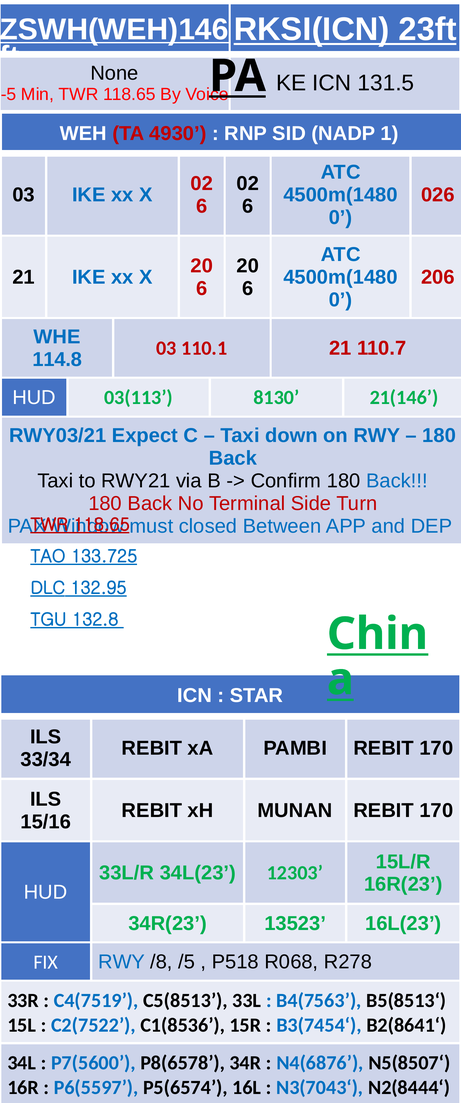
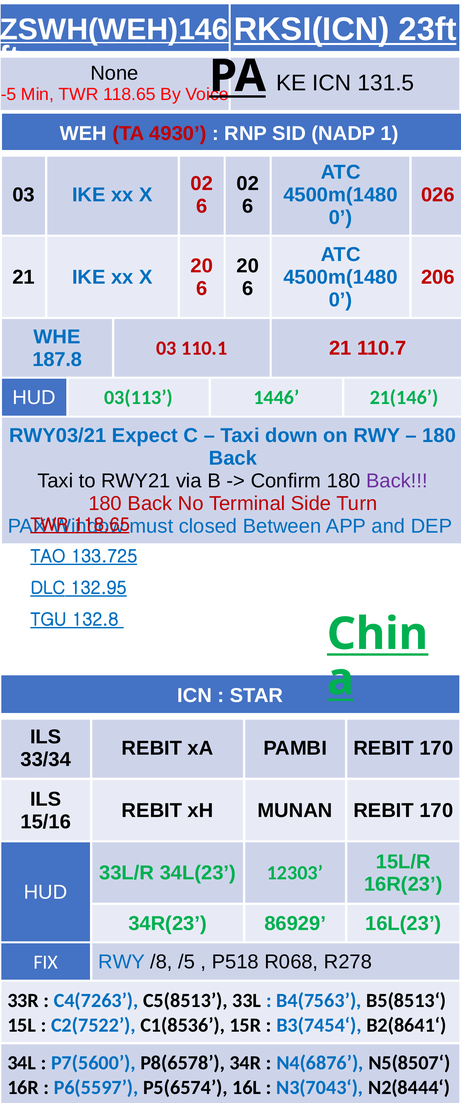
114.8: 114.8 -> 187.8 (57, 360)
8130: 8130 -> 1446 (276, 398)
Back colour: blue -> purple (397, 481)
13523: 13523 -> 86929 (295, 923)
C4(7519: C4(7519 -> C4(7263 (96, 1000)
